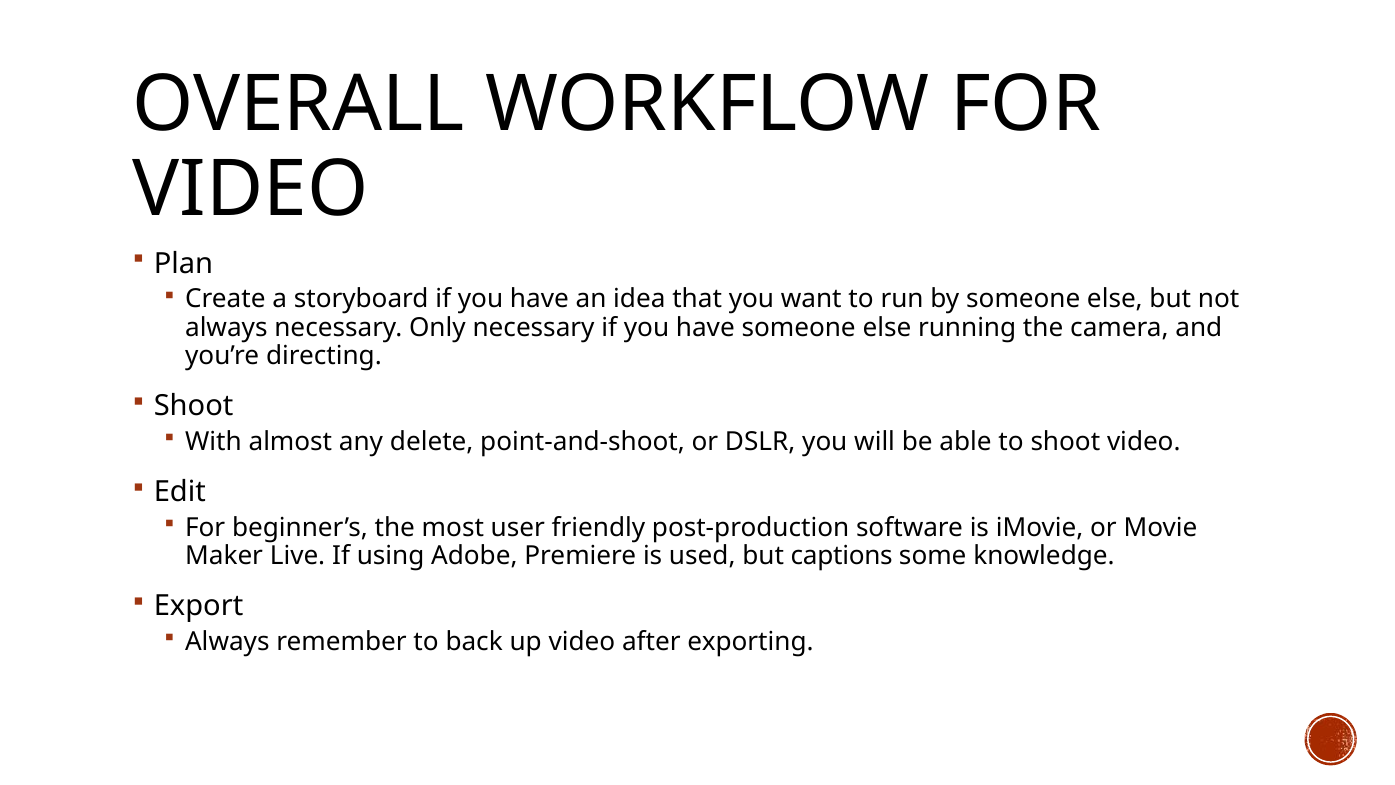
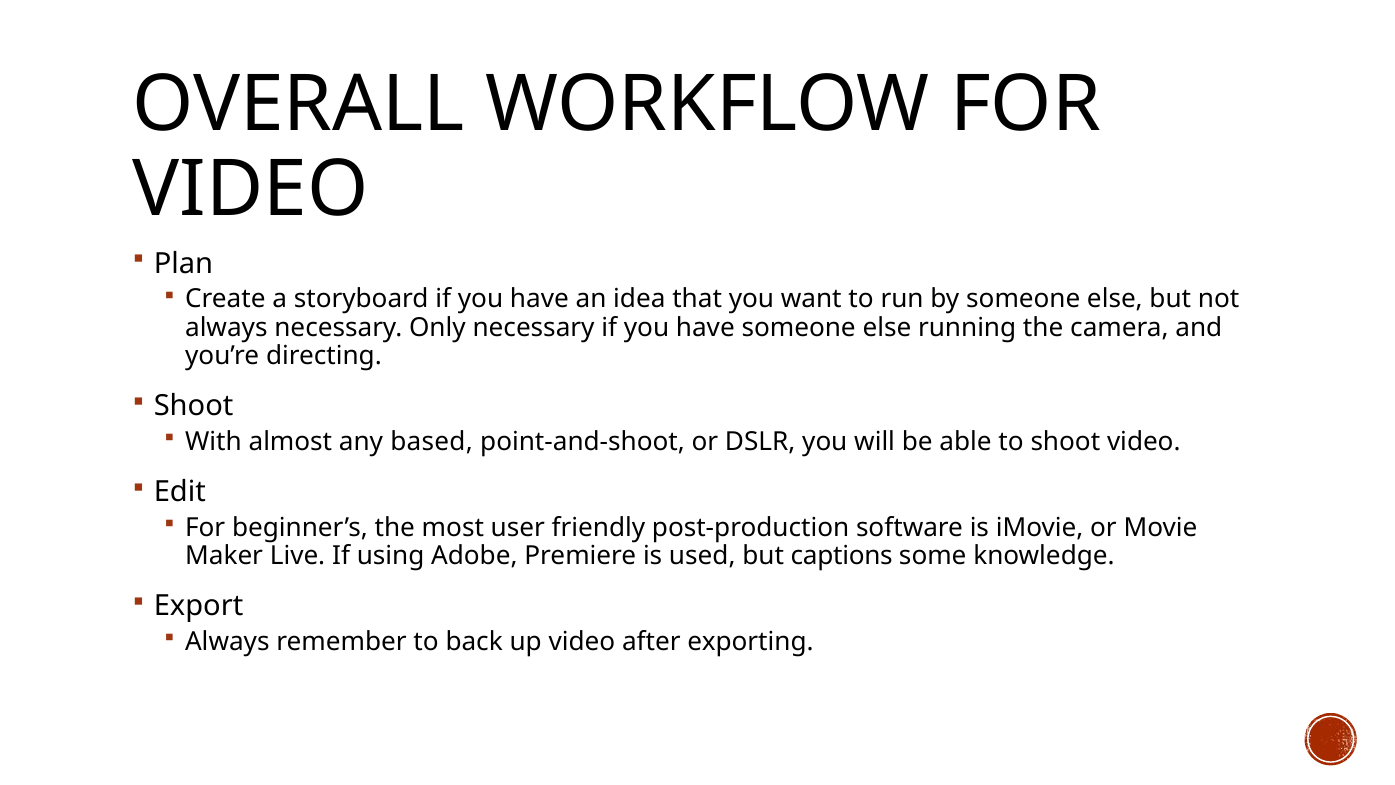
delete: delete -> based (432, 441)
